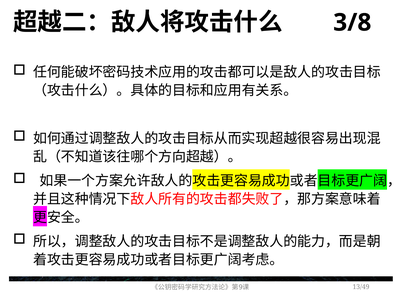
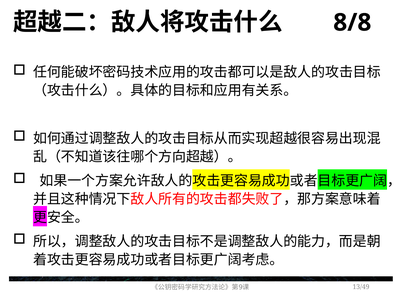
3/8: 3/8 -> 8/8 (352, 23)
